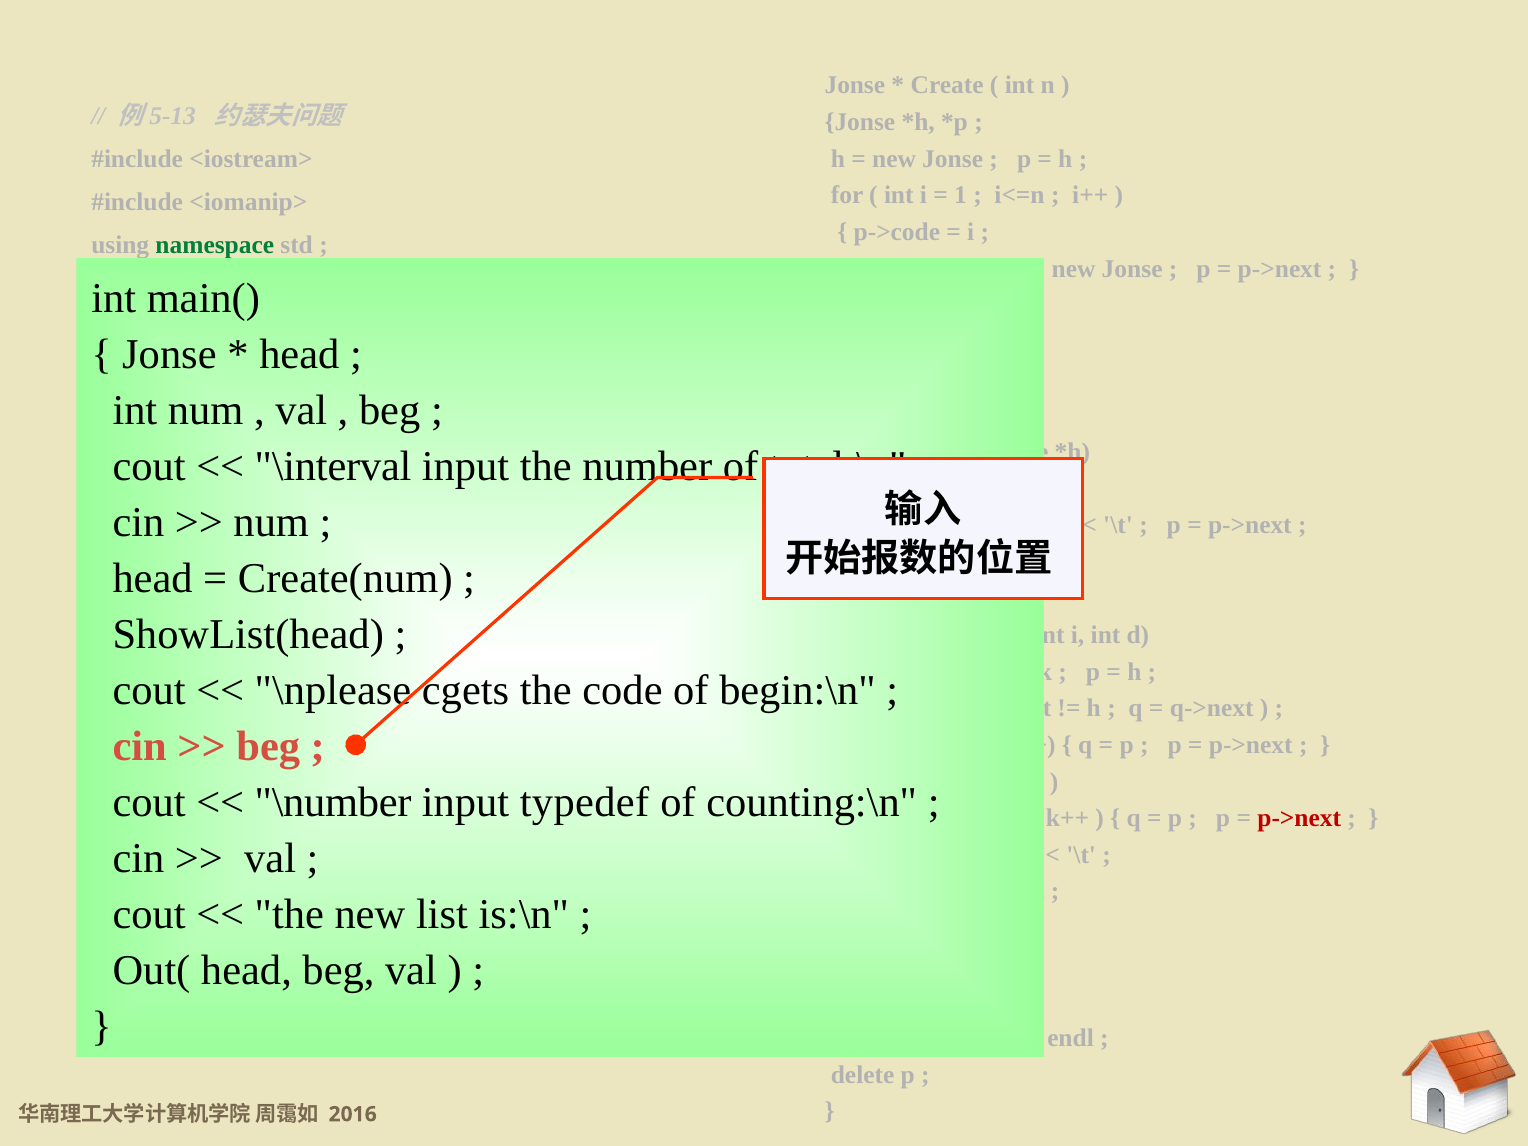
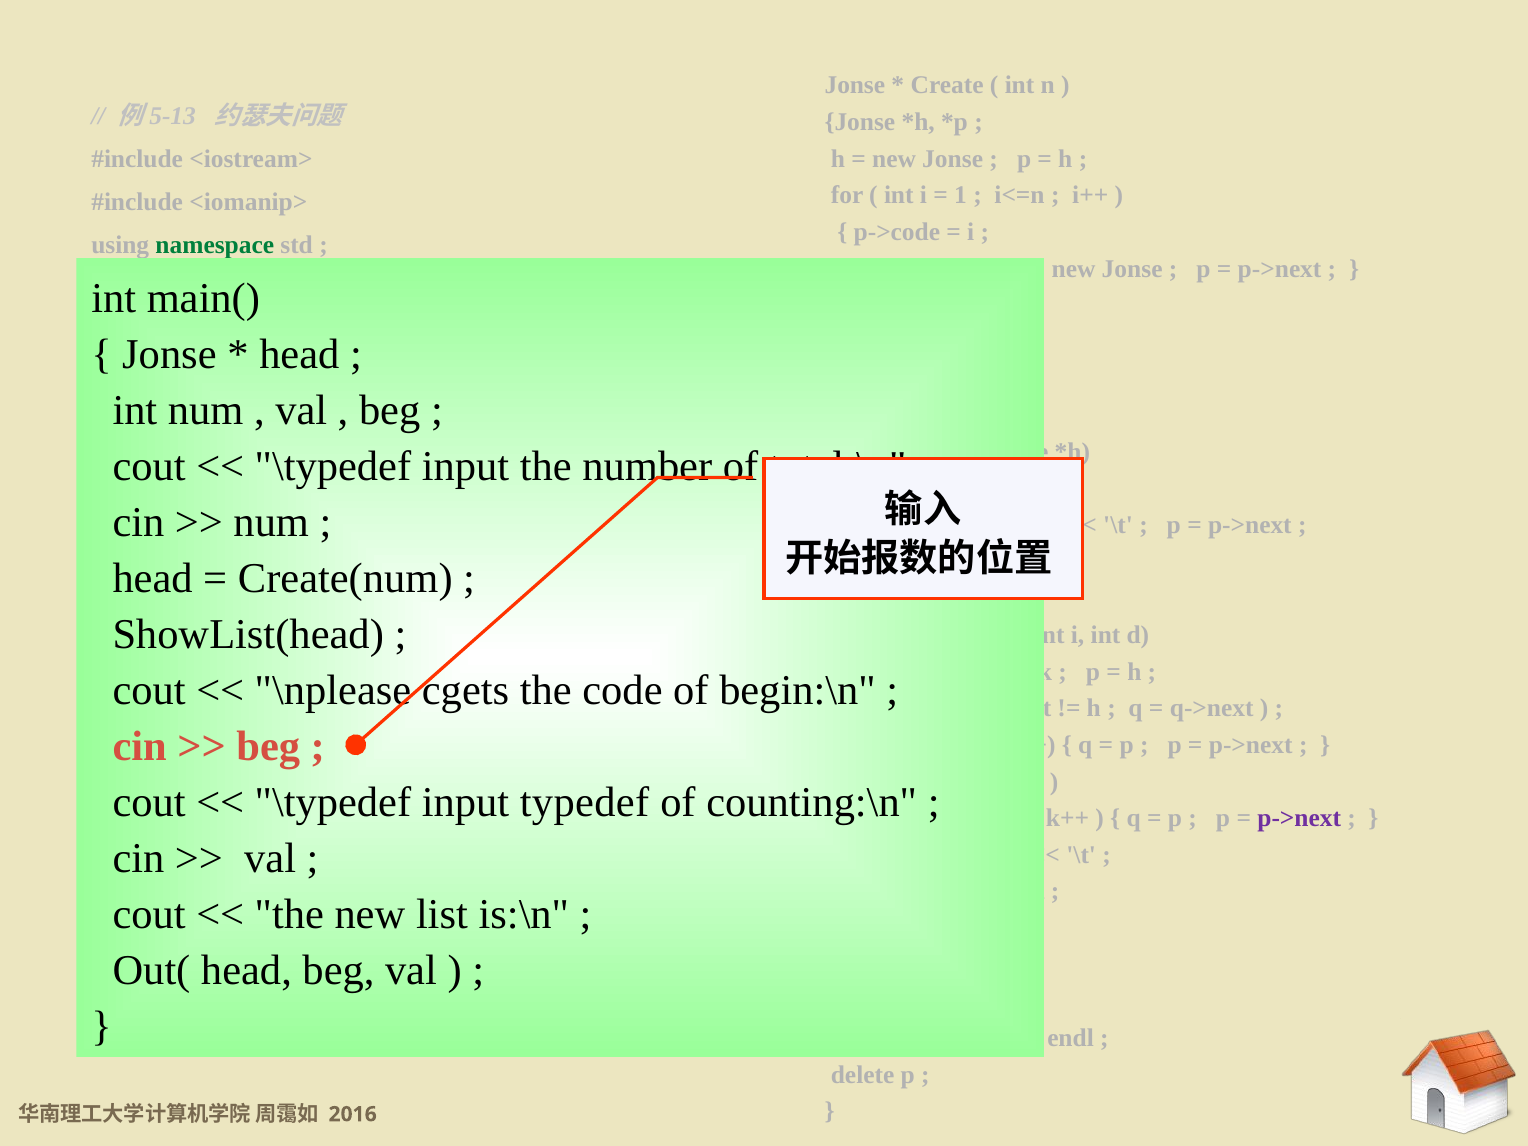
\interval: \interval -> \typedef (333, 467)
\number: \number -> \typedef (333, 803)
p->next colour: red -> purple (1299, 818)
